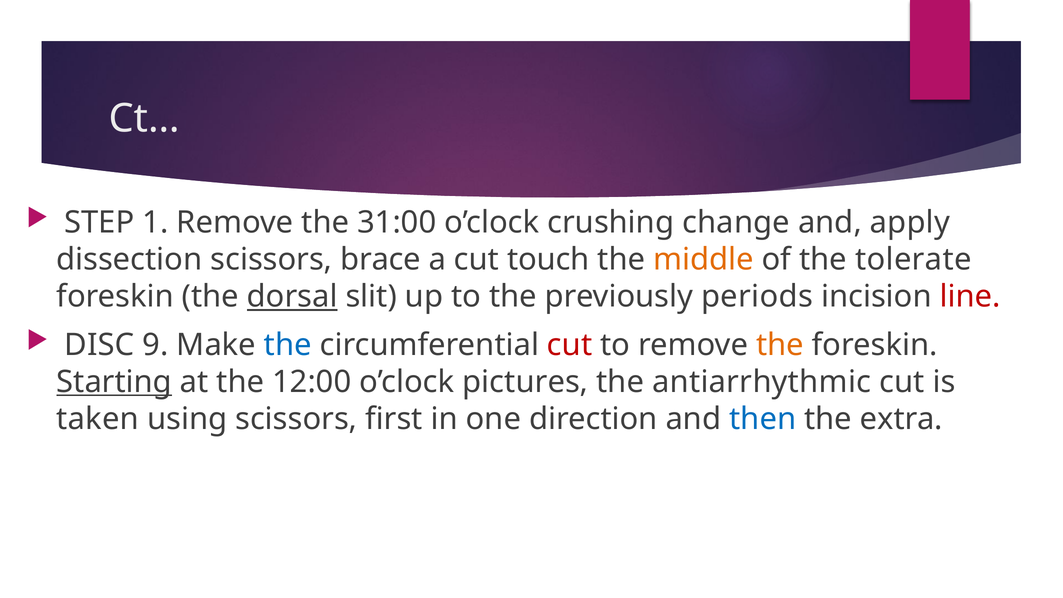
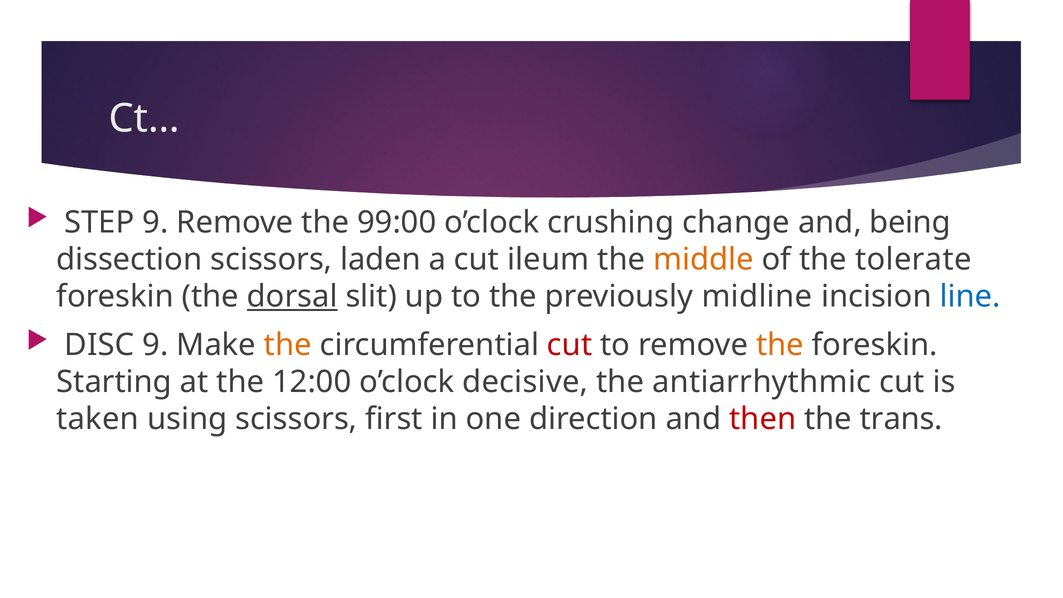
STEP 1: 1 -> 9 (155, 222)
31:00: 31:00 -> 99:00 (397, 222)
apply: apply -> being (910, 222)
brace: brace -> laden (381, 259)
touch: touch -> ileum (548, 259)
periods: periods -> midline (757, 297)
line colour: red -> blue (970, 297)
the colour: blue -> orange (288, 345)
Starting underline: present -> none (114, 382)
pictures: pictures -> decisive (525, 382)
then colour: blue -> red (763, 419)
extra: extra -> trans (901, 419)
